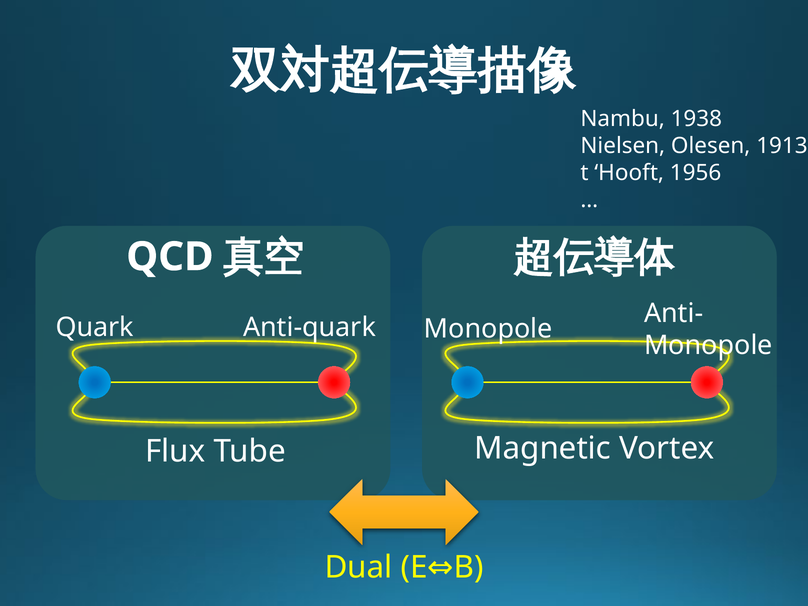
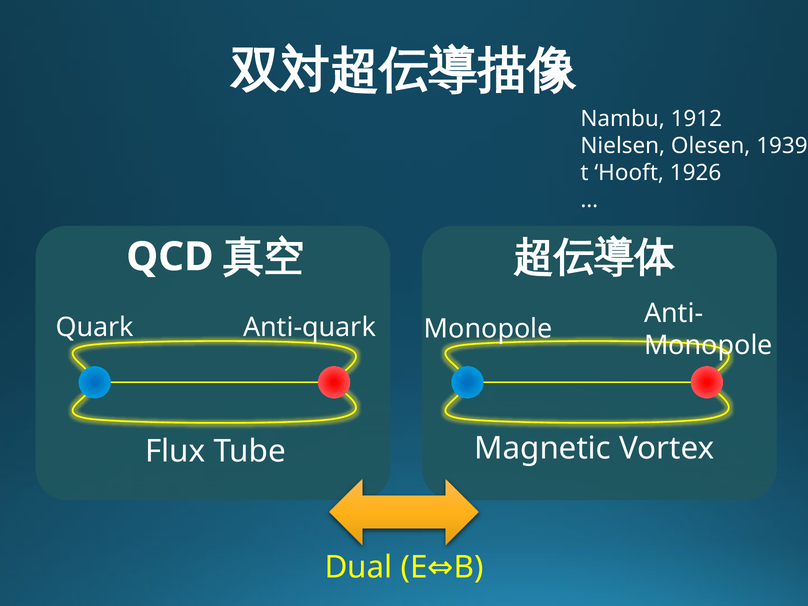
1938: 1938 -> 1912 (696, 119)
1913: 1913 -> 1939 (782, 146)
1956: 1956 -> 1926 (696, 173)
